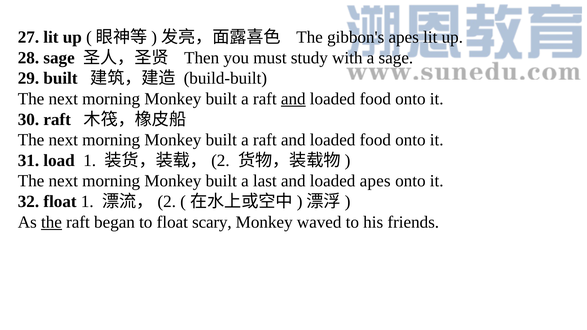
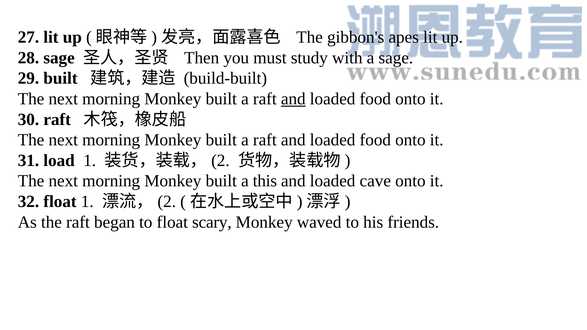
last: last -> this (265, 181)
loaded apes: apes -> cave (375, 181)
the underline: present -> none (51, 222)
